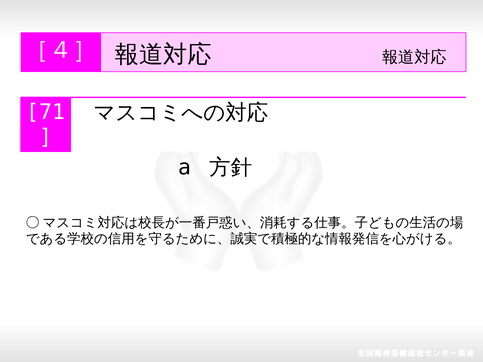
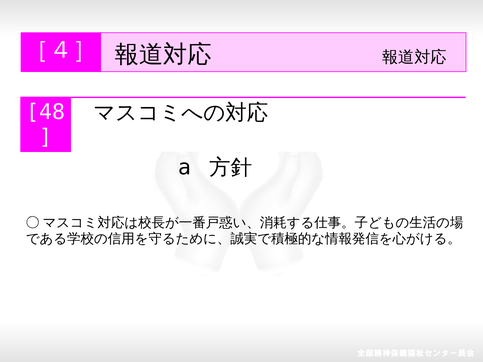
71: 71 -> 48 (46, 112)
